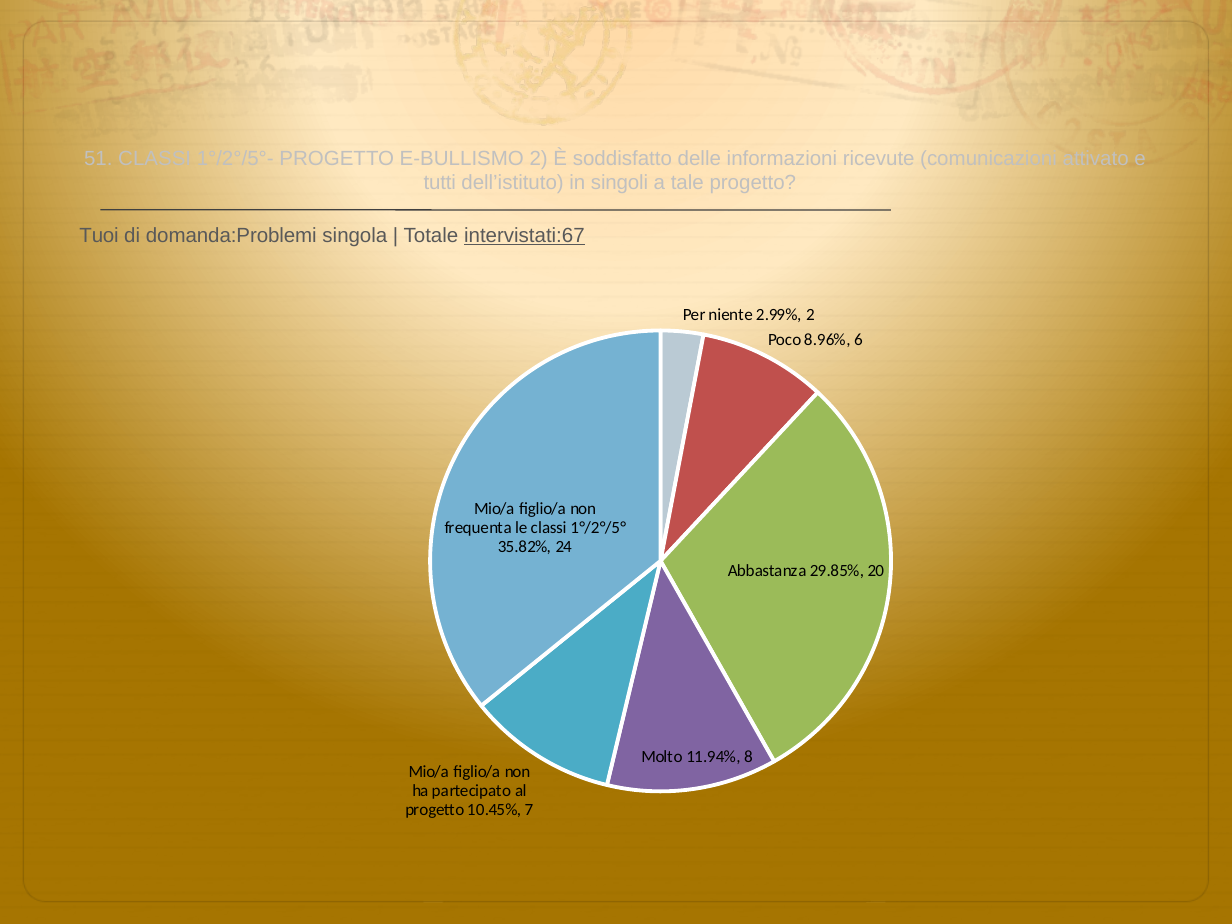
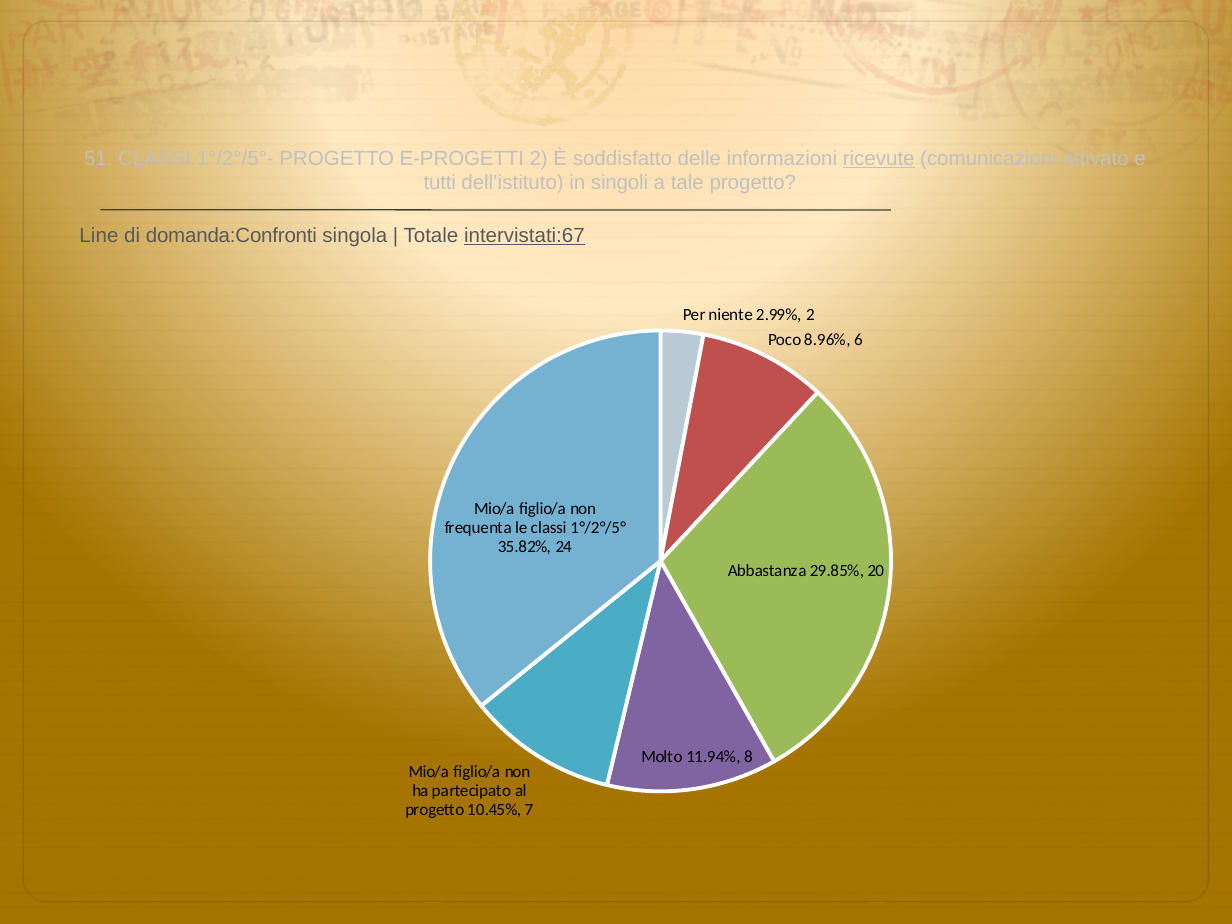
E-BULLISMO: E-BULLISMO -> E-PROGETTI (462, 158)
ricevute underline: none -> present (879, 158)
Tuoi: Tuoi -> Line (99, 236)
domanda:Problemi: domanda:Problemi -> domanda:Confronti (231, 236)
